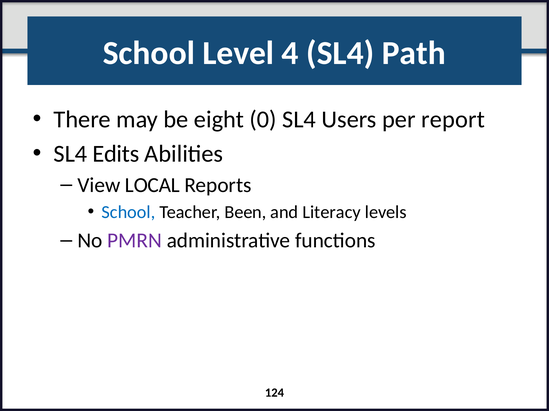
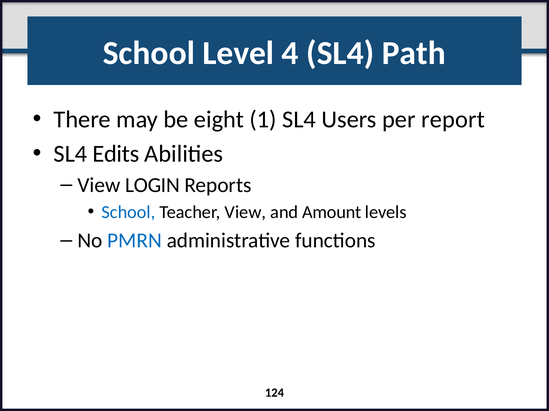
0: 0 -> 1 (263, 120)
LOCAL: LOCAL -> LOGIN (152, 185)
Teacher Been: Been -> View (245, 213)
Literacy: Literacy -> Amount (332, 213)
PMRN colour: purple -> blue (135, 241)
